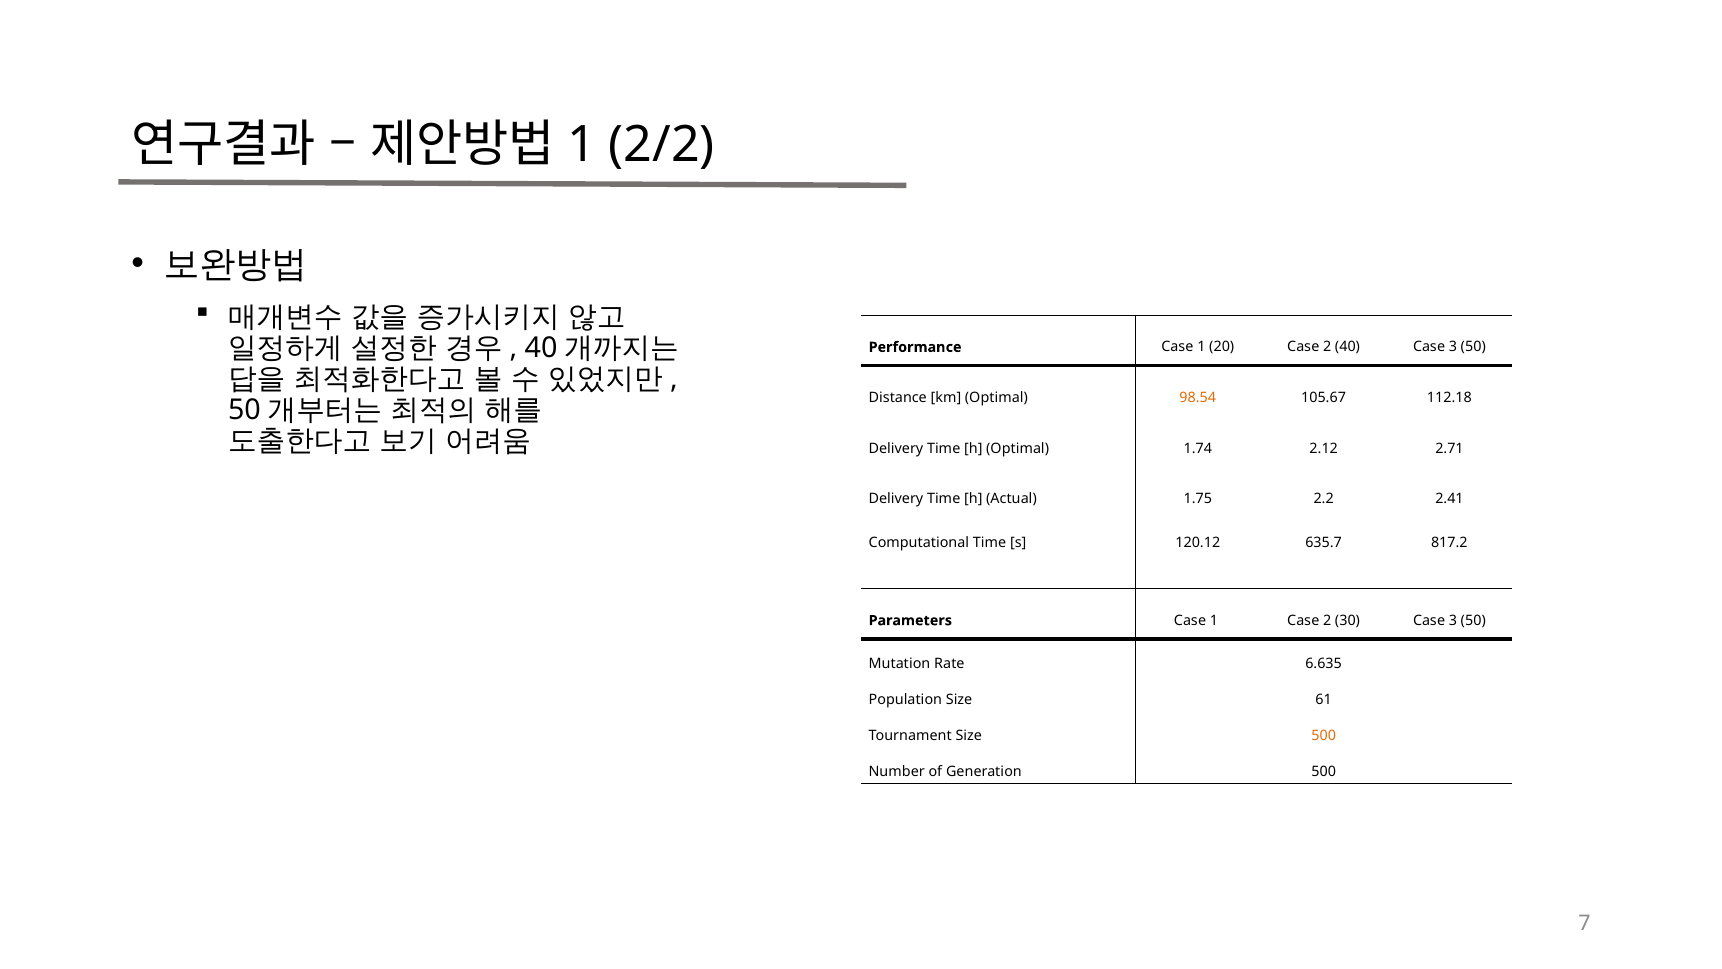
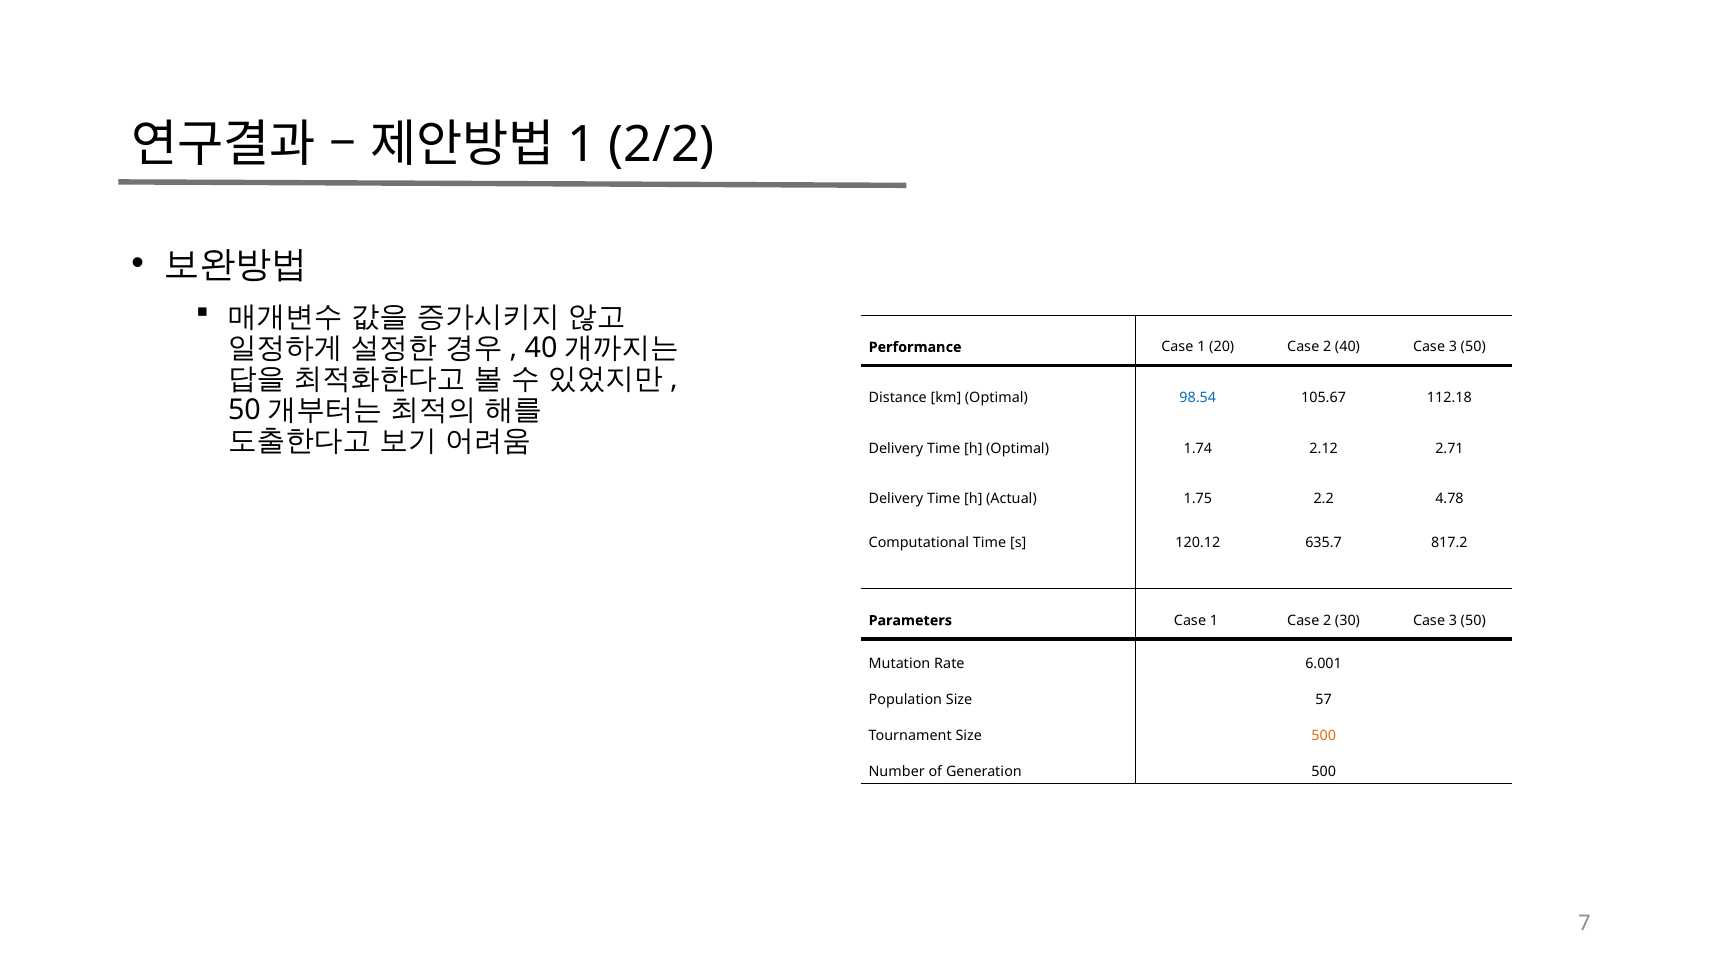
98.54 colour: orange -> blue (1198, 398)
2.41: 2.41 -> 4.78 (1449, 499)
6.635: 6.635 -> 6.001 (1324, 664)
61: 61 -> 57 (1324, 700)
